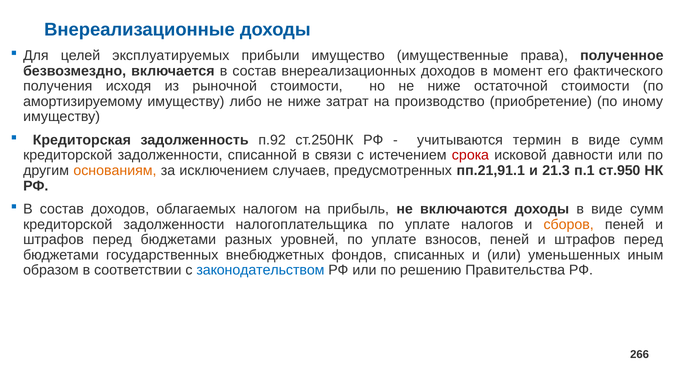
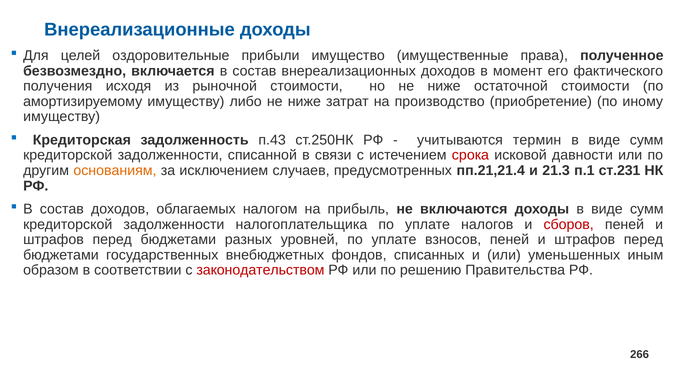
эксплуатируемых: эксплуатируемых -> оздоровительные (171, 56)
п.92: п.92 -> п.43 (272, 140)
пп.21,91.1: пп.21,91.1 -> пп.21,21.4 (491, 171)
ст.950: ст.950 -> ст.231 (620, 171)
сборов colour: orange -> red (569, 225)
законодательством colour: blue -> red (260, 271)
